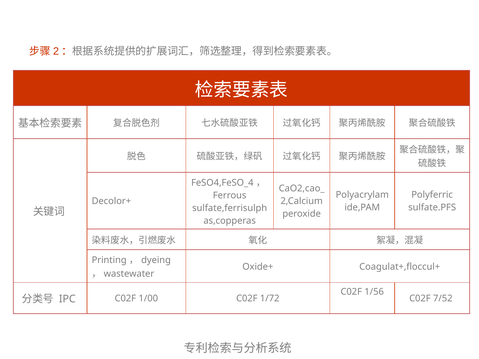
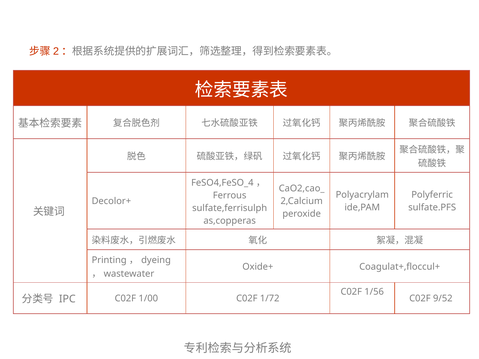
7/52: 7/52 -> 9/52 (443, 299)
